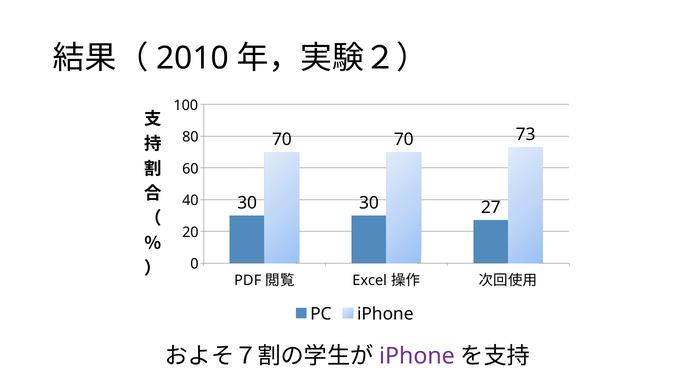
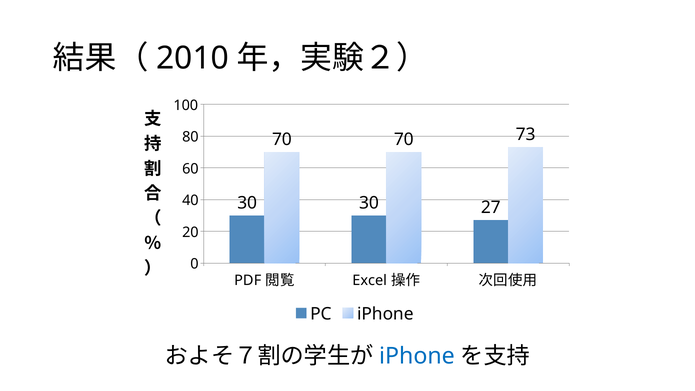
iPhone colour: purple -> blue (417, 356)
